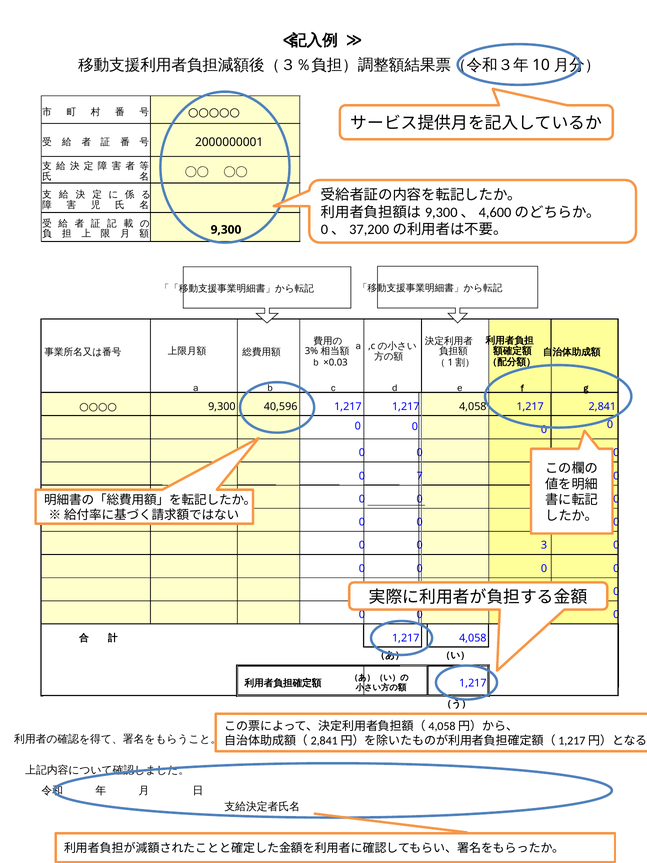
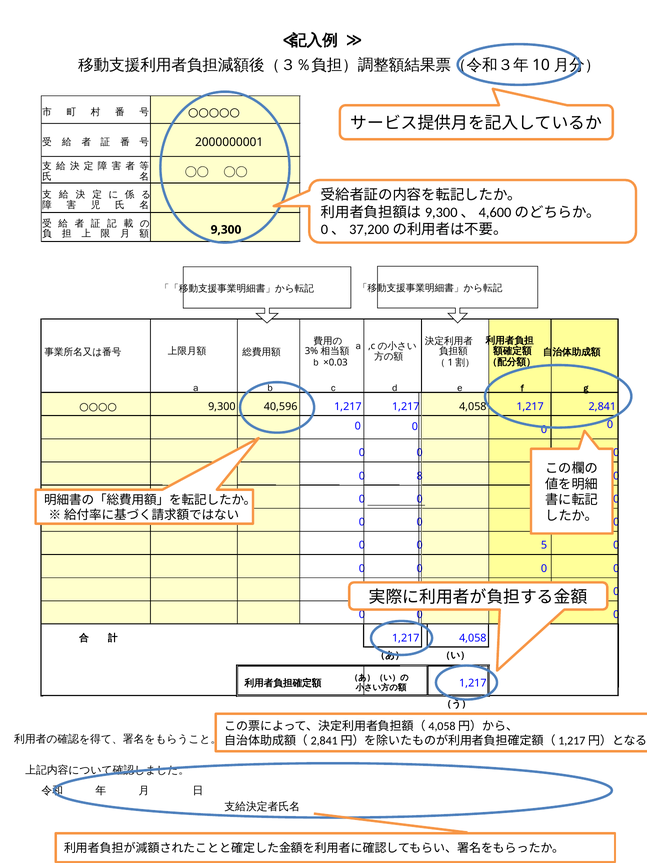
7: 7 -> 8 (420, 476)
3: 3 -> 5 (544, 545)
